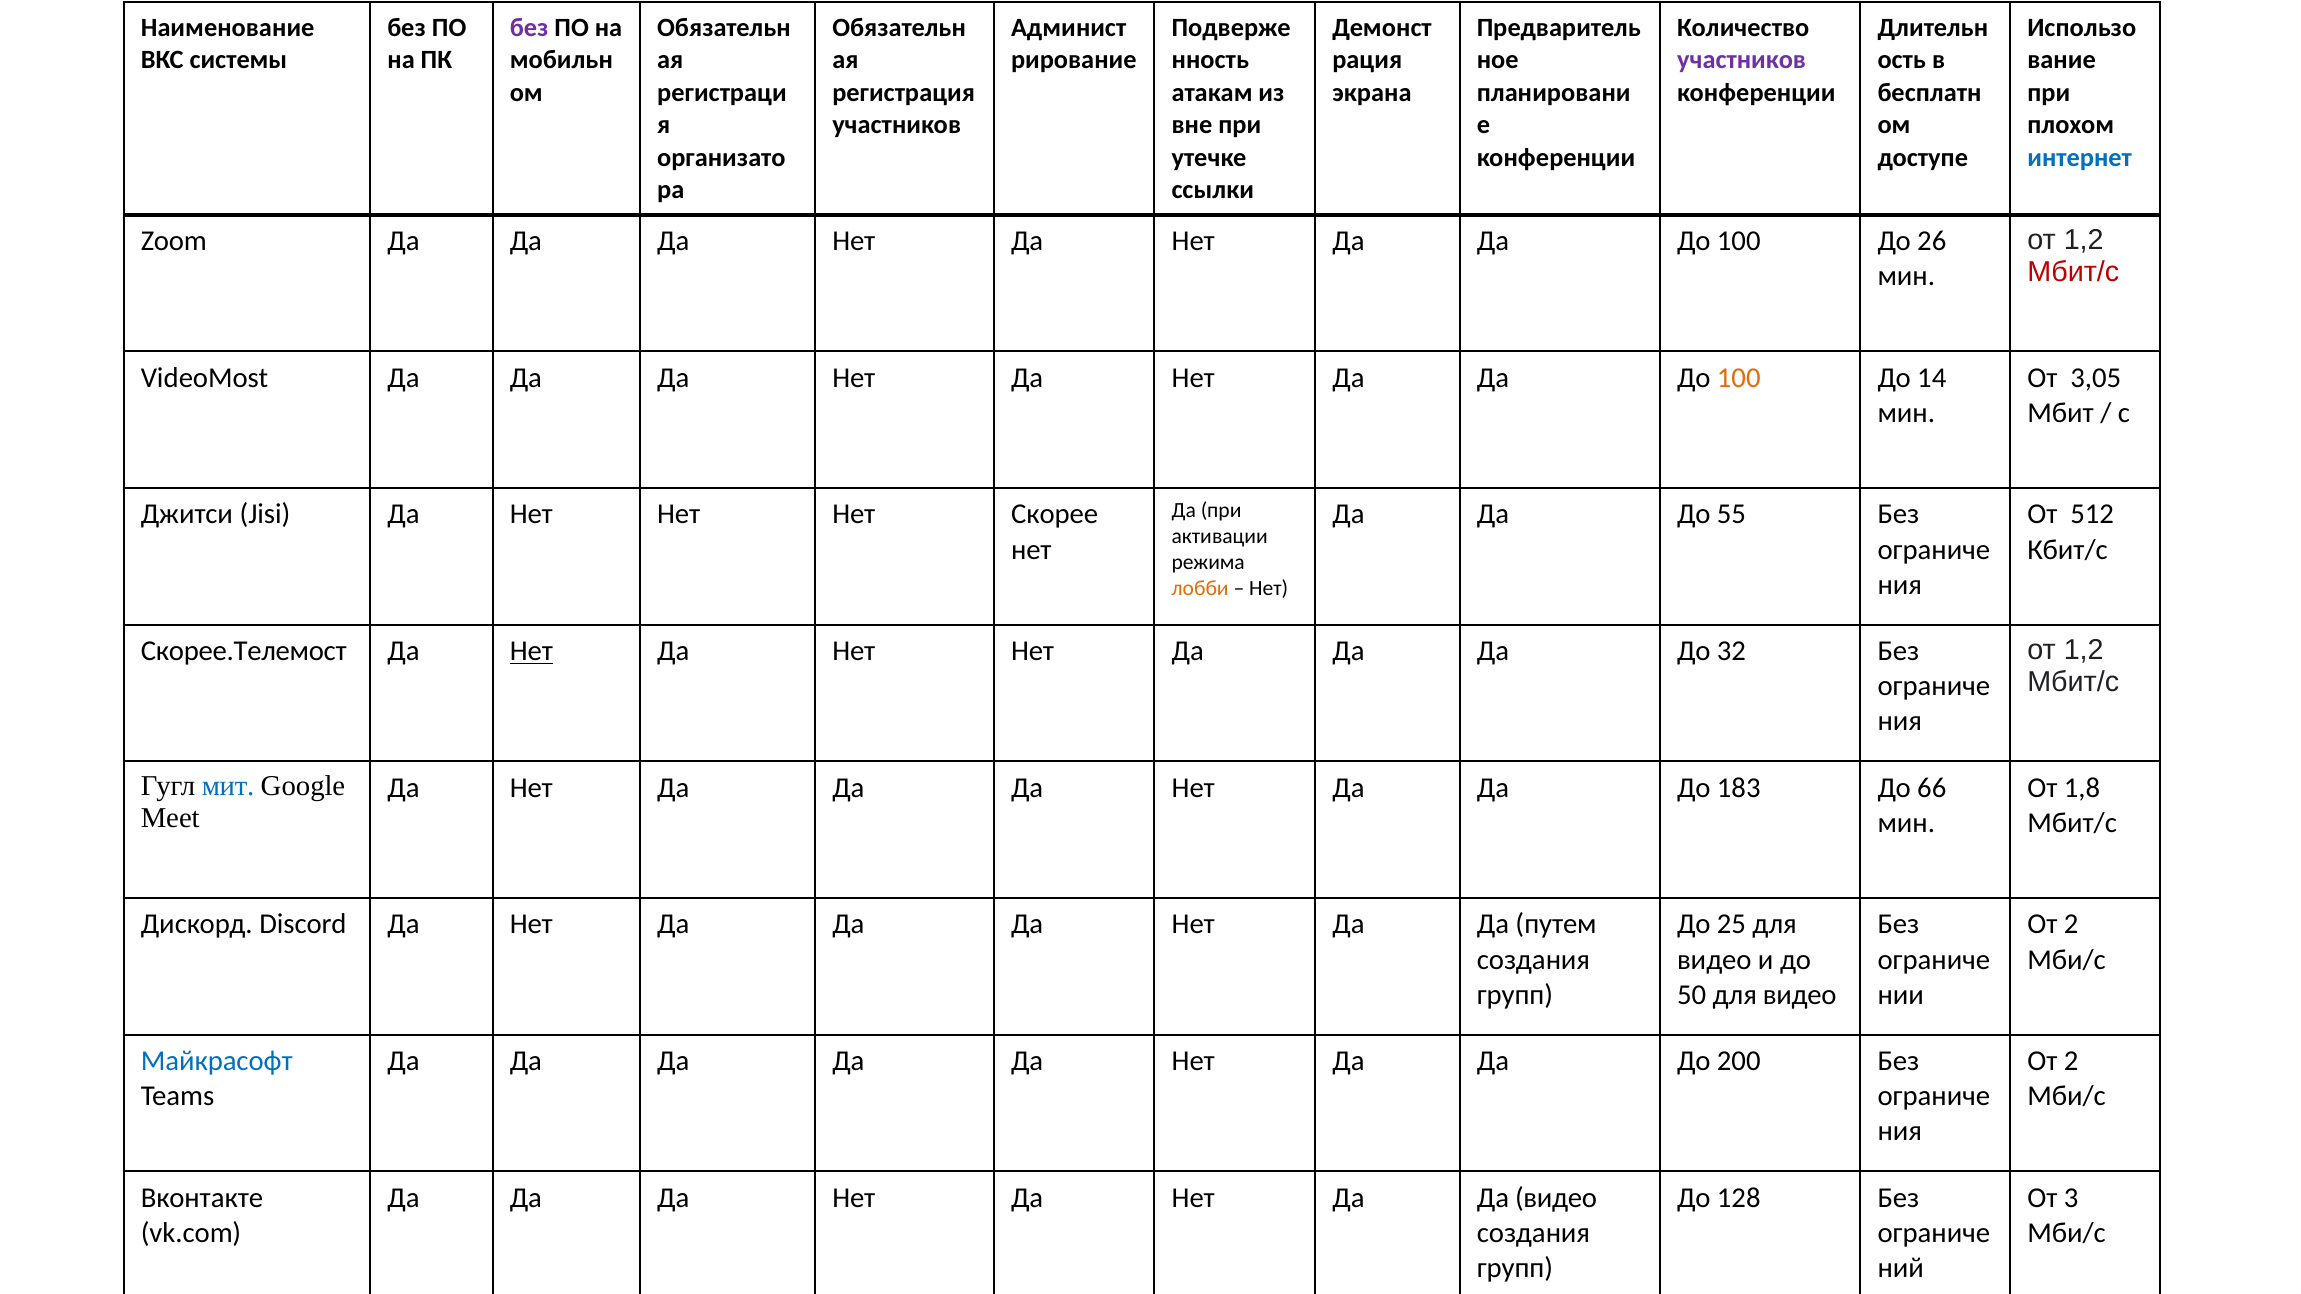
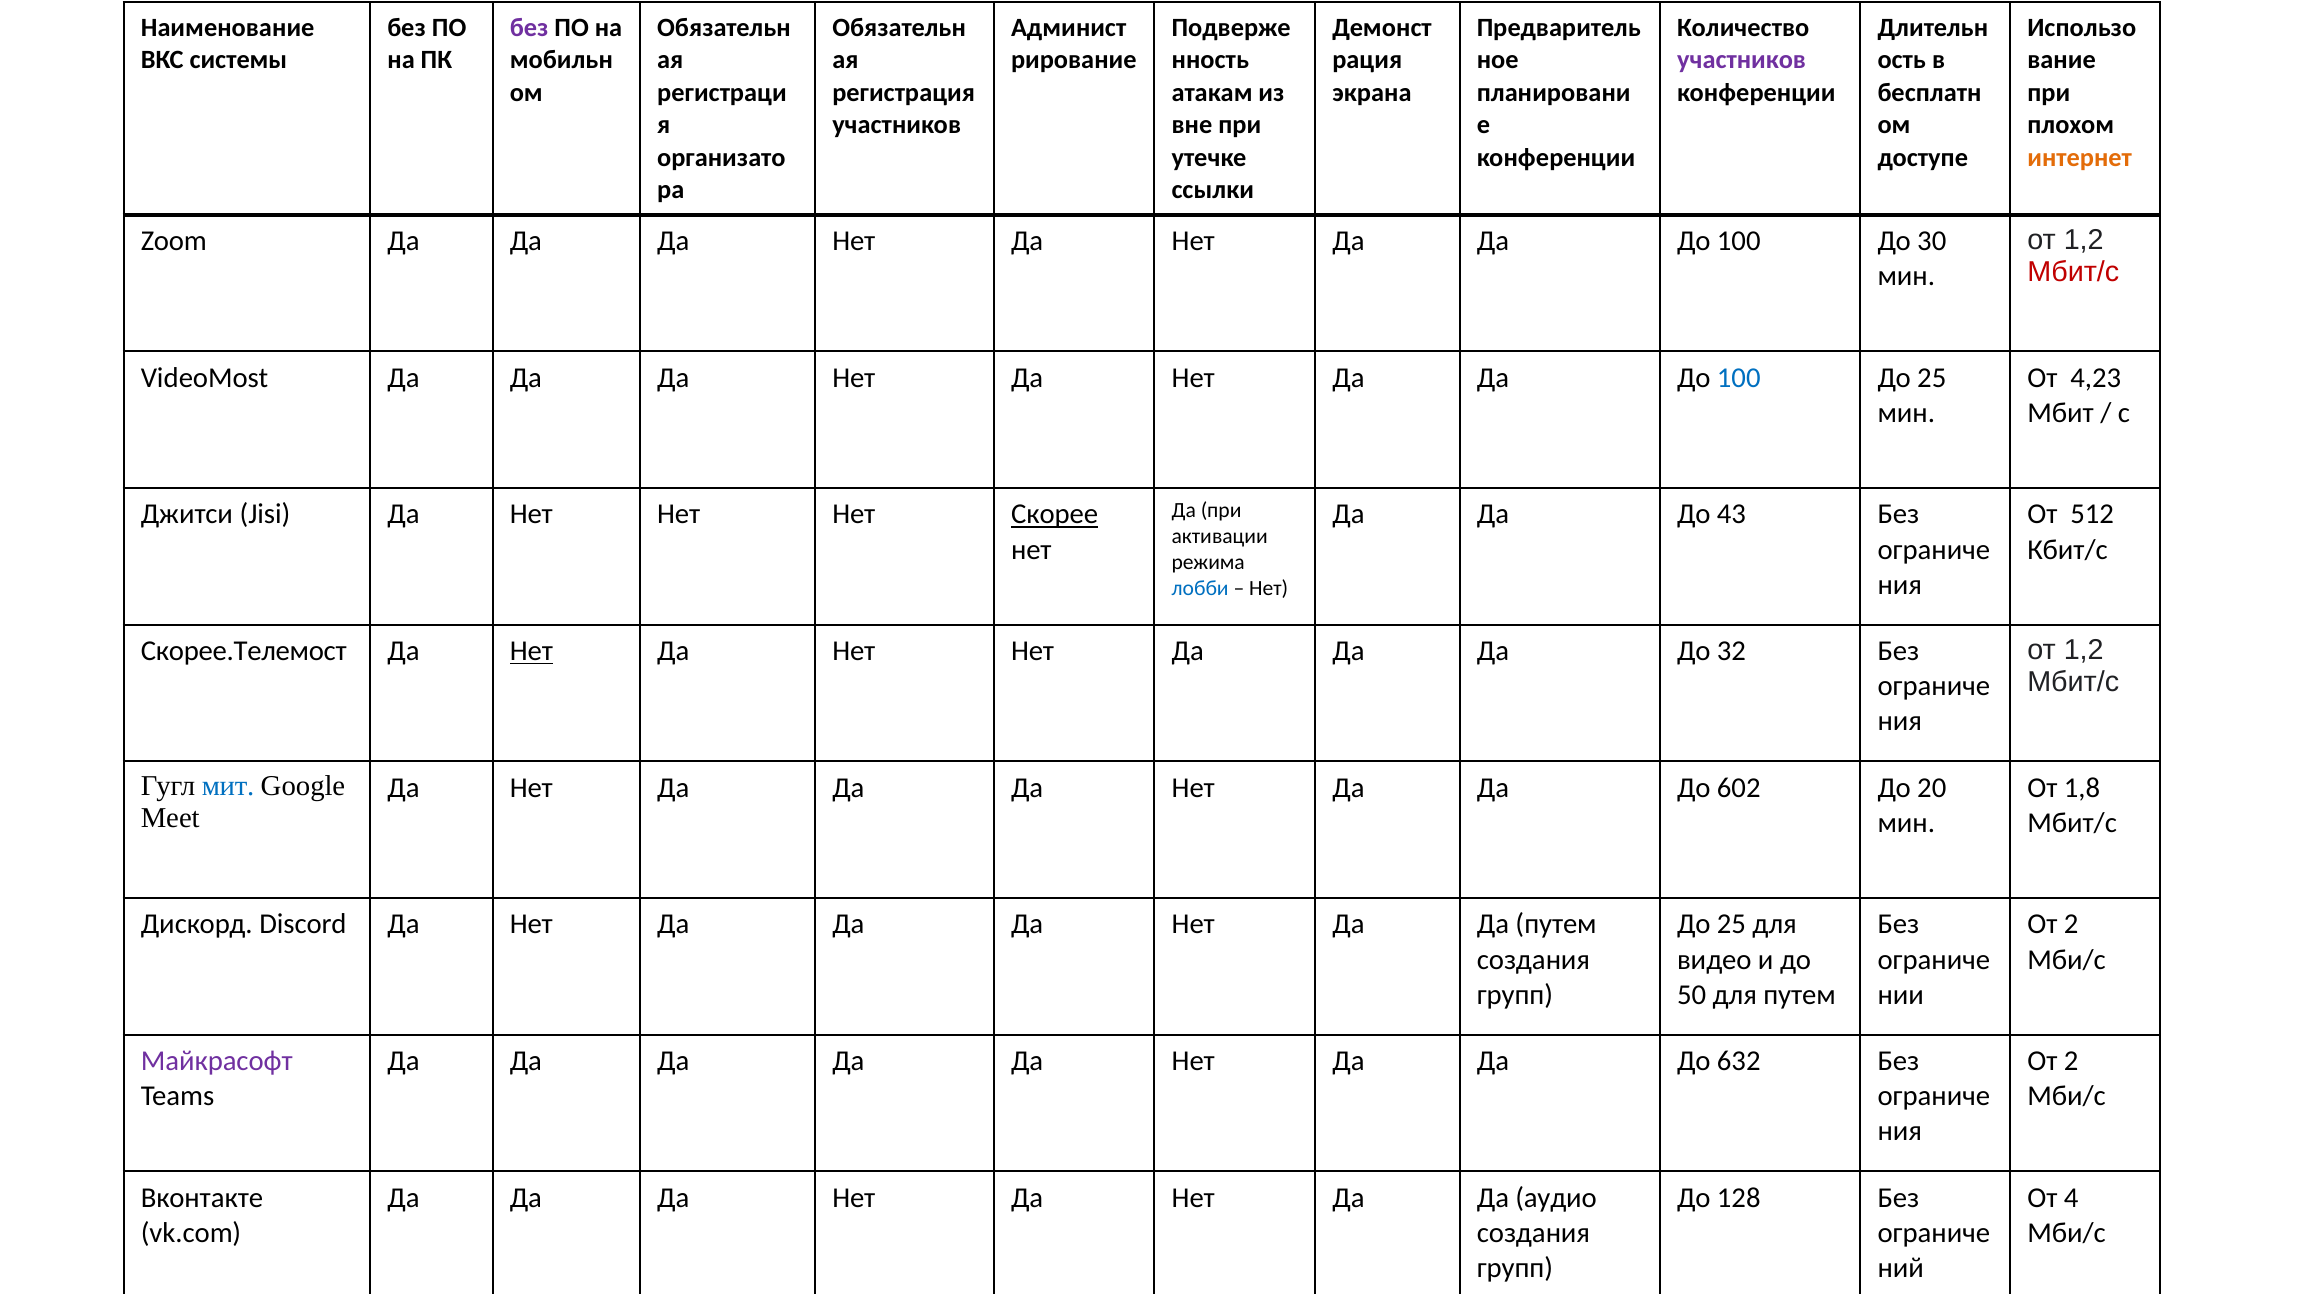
интернет colour: blue -> orange (2080, 158)
26: 26 -> 30 (1932, 241)
100 colour: orange -> blue (1739, 378)
14: 14 -> 25 (1932, 378)
3,05: 3,05 -> 4,23 (2096, 378)
Скорее underline: none -> present (1055, 515)
55: 55 -> 43 (1731, 515)
лобби colour: orange -> blue (1200, 589)
183: 183 -> 602 (1739, 788)
66: 66 -> 20 (1932, 788)
50 для видео: видео -> путем (1800, 995)
Майкрасофт colour: blue -> purple (217, 1061)
200: 200 -> 632 (1739, 1061)
Да видео: видео -> аудио (1556, 1198)
3: 3 -> 4 (2071, 1198)
